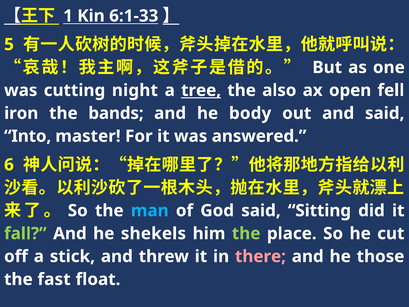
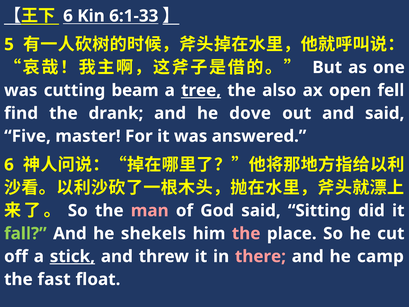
1: 1 -> 6 (68, 16)
night: night -> beam (135, 90)
iron: iron -> find (21, 113)
bands: bands -> drank (116, 113)
body: body -> dove (250, 113)
Into: Into -> Five (27, 136)
man colour: light blue -> pink (150, 210)
the colour: light green -> pink (246, 233)
stick underline: none -> present (72, 256)
those: those -> camp (380, 256)
